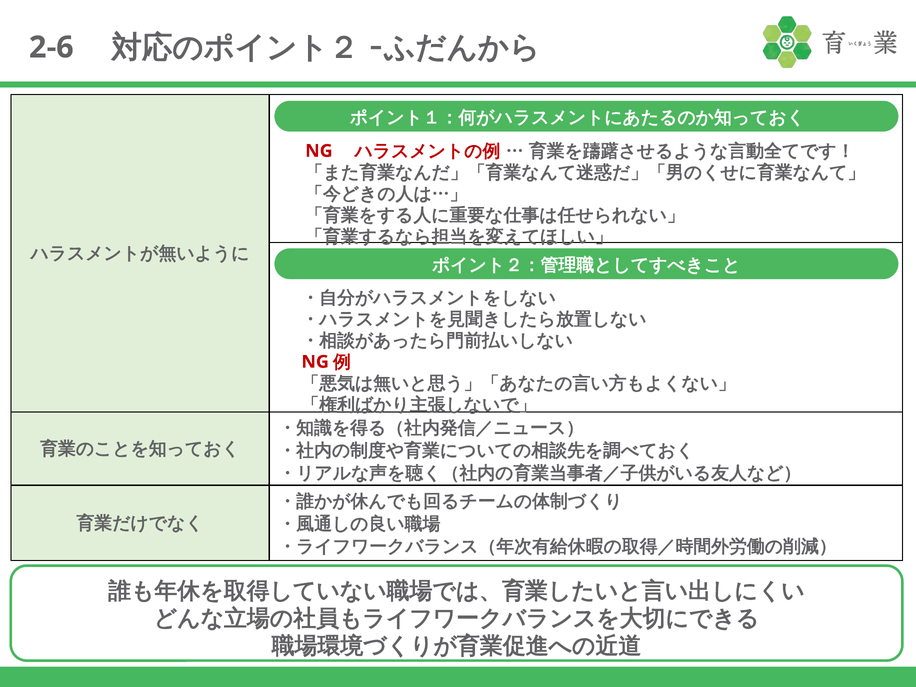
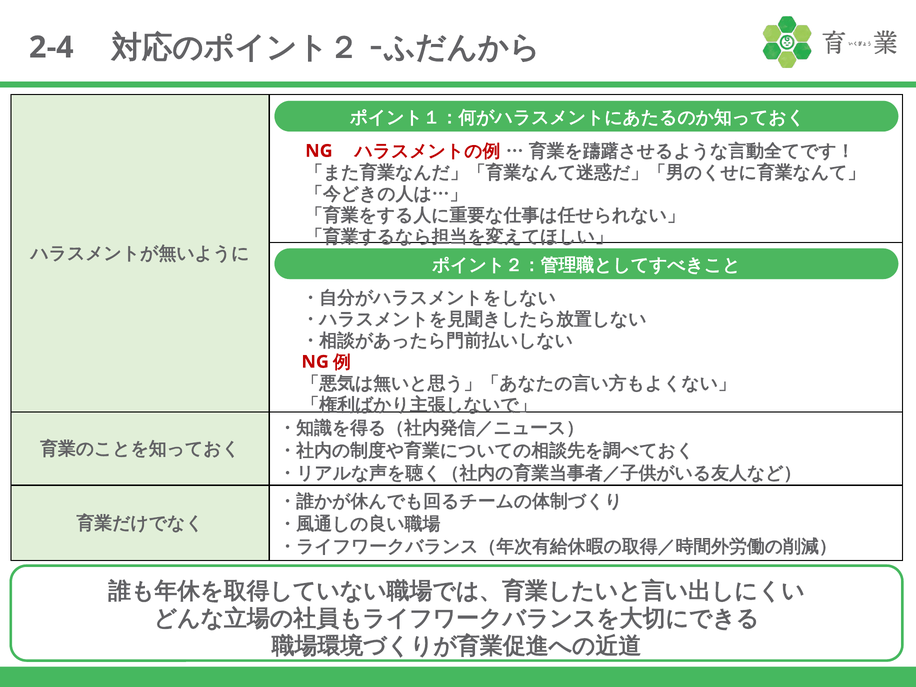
2-6: 2-6 -> 2-4 (51, 47)
